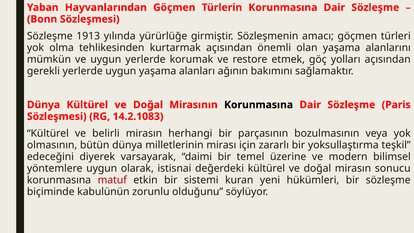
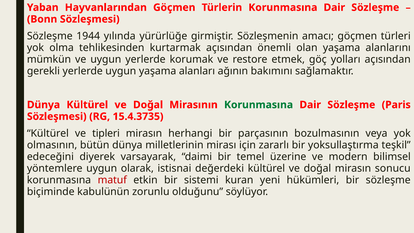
1913: 1913 -> 1944 (88, 36)
Korunmasına colour: black -> green (259, 105)
14.2.1083: 14.2.1083 -> 15.4.3735 (138, 116)
belirli: belirli -> tipleri (106, 133)
